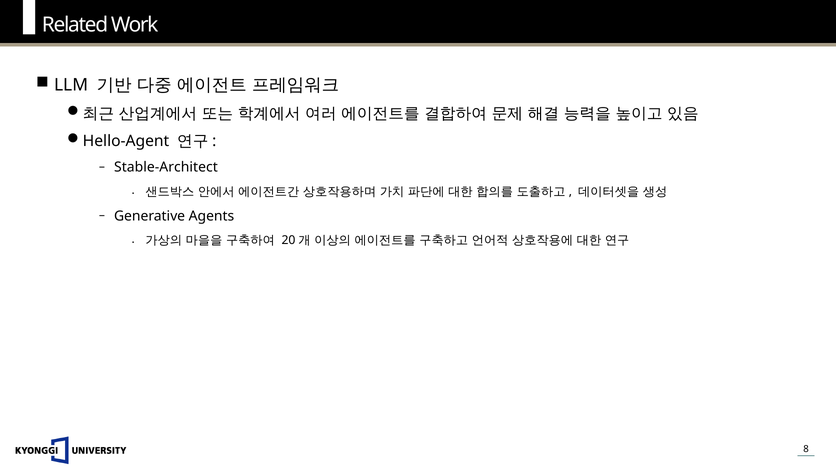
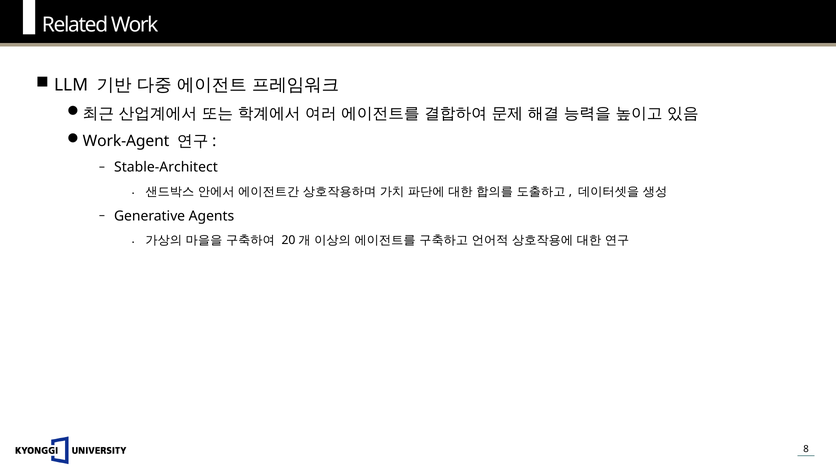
Hello-Agent: Hello-Agent -> Work-Agent (126, 141)
